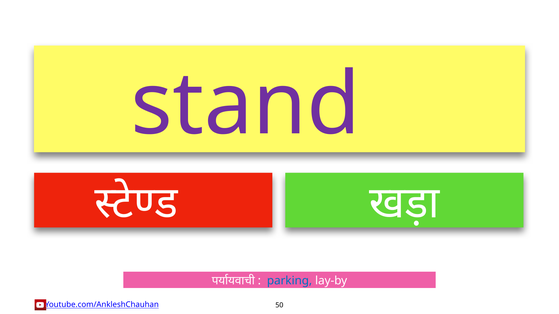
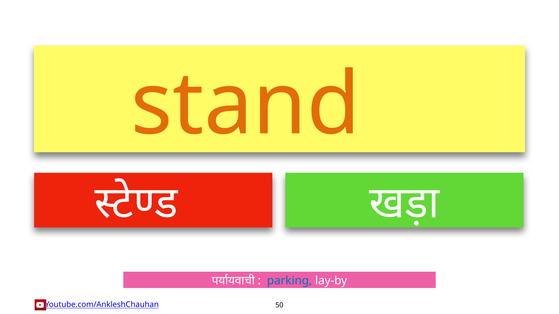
stand colour: purple -> orange (246, 105)
